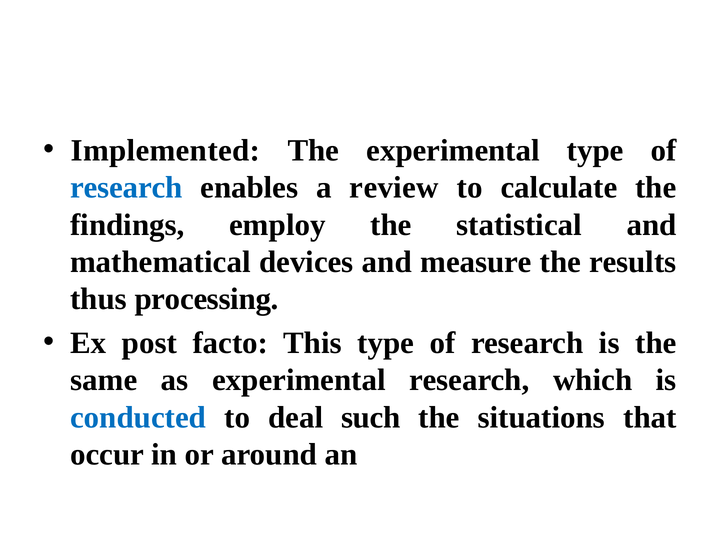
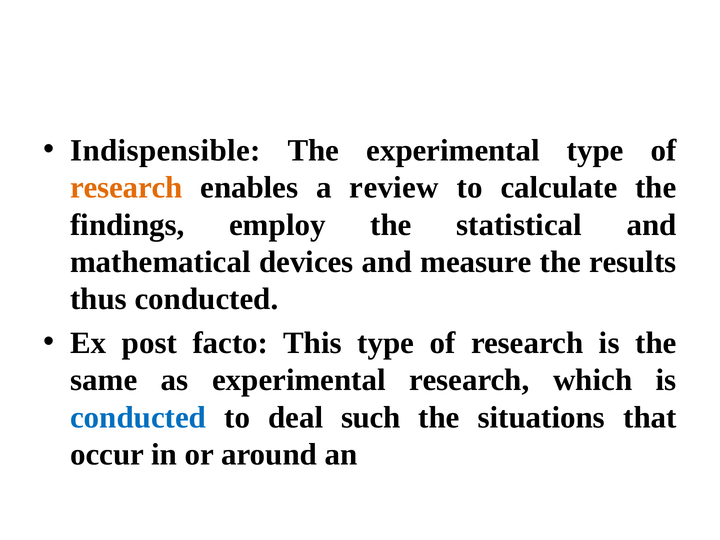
Implemented: Implemented -> Indispensible (165, 150)
research colour: blue -> orange (126, 188)
thus processing: processing -> conducted (206, 299)
